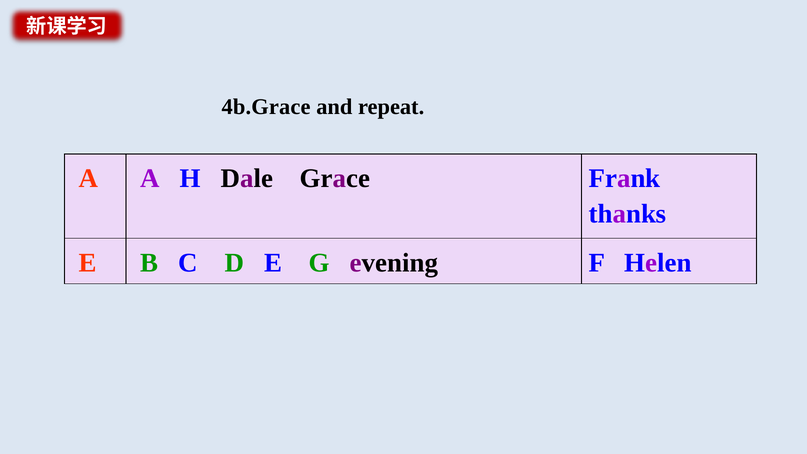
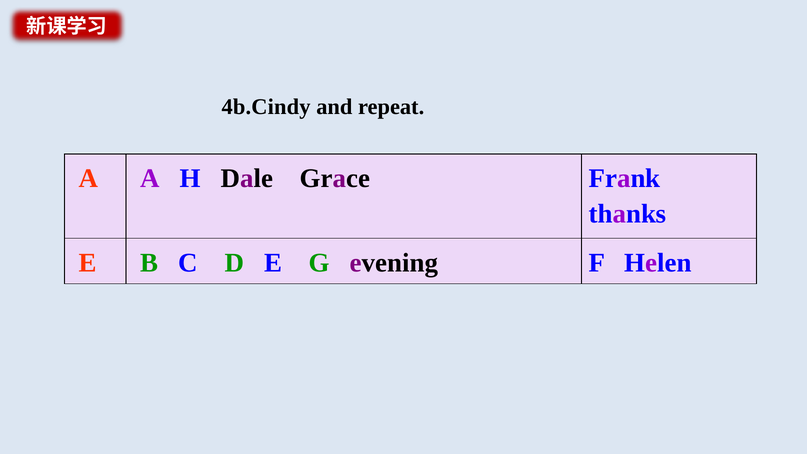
4b.Grace: 4b.Grace -> 4b.Cindy (266, 107)
